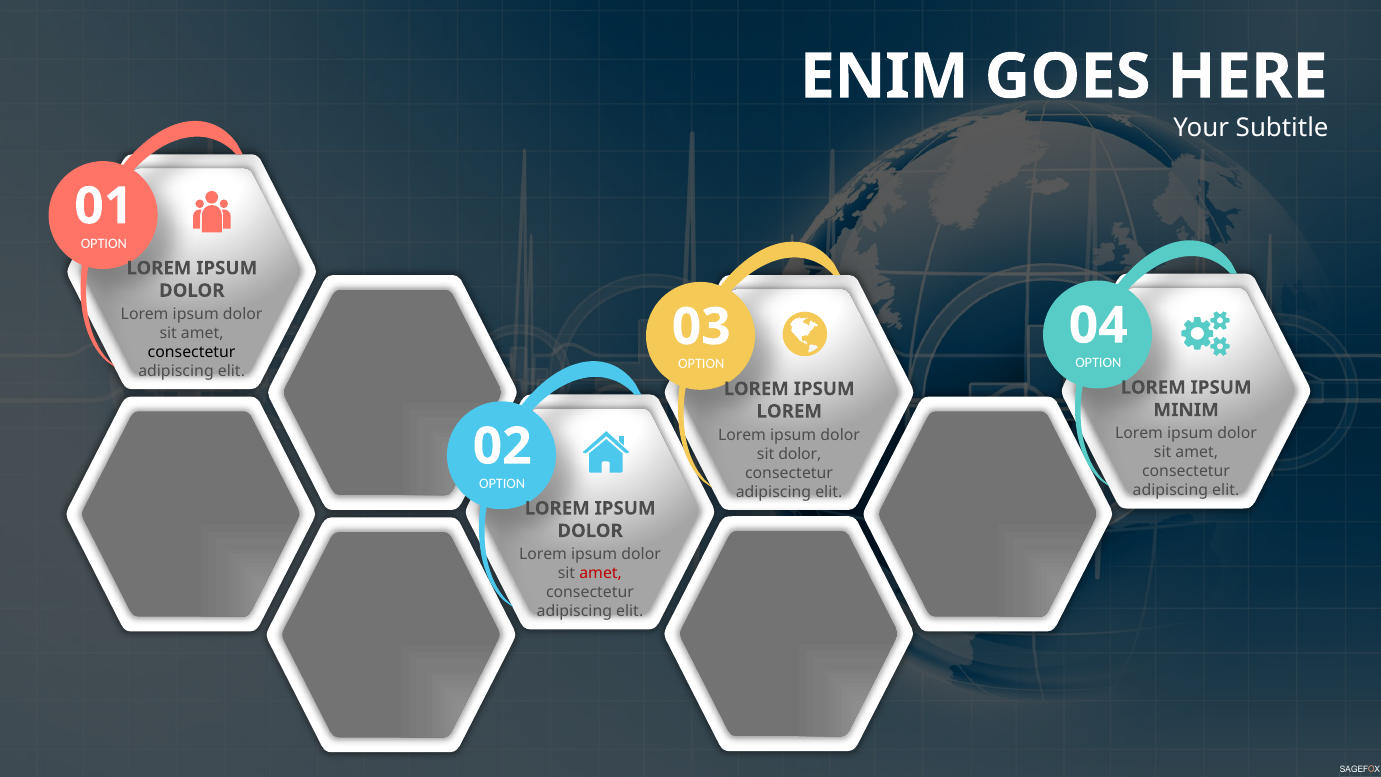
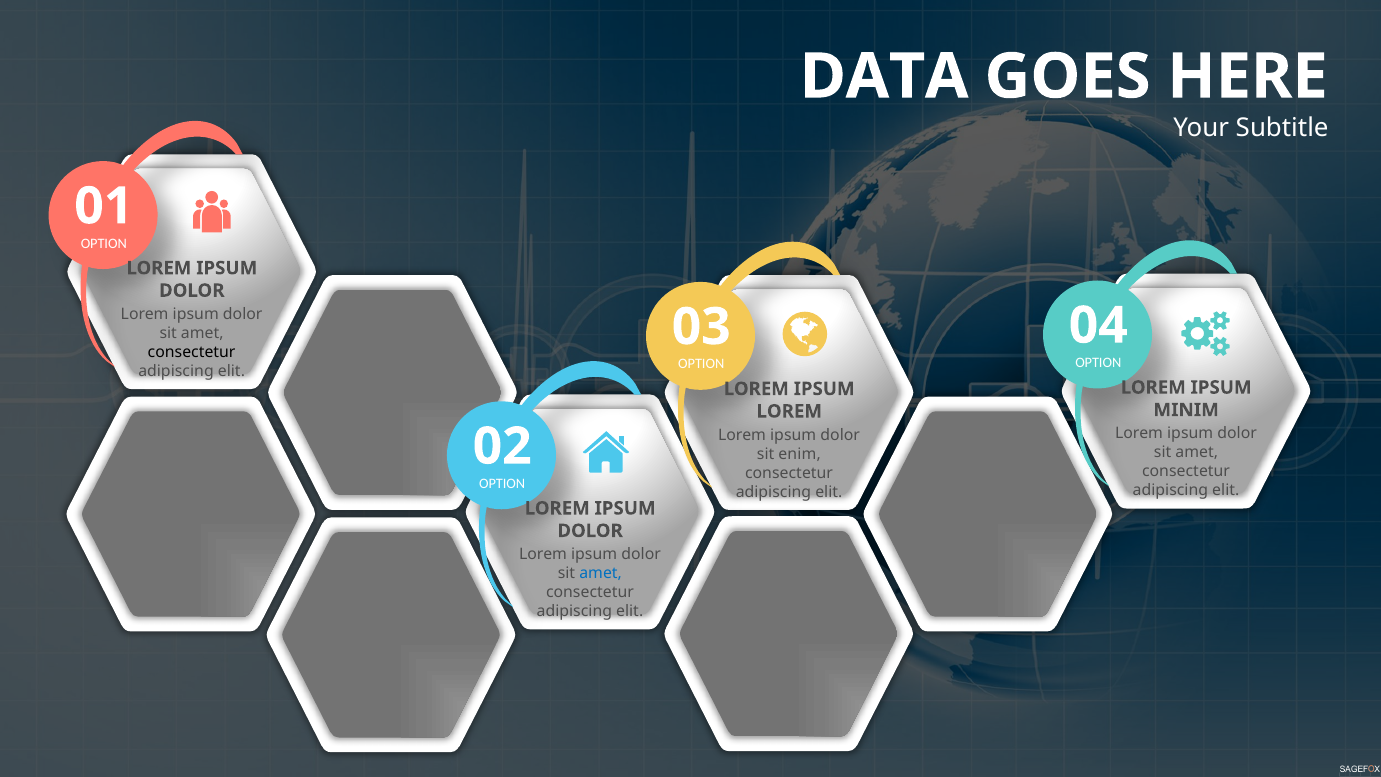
ENIM: ENIM -> DATA (884, 77)
sit dolor: dolor -> enim (800, 454)
amet colour: red -> blue (601, 573)
